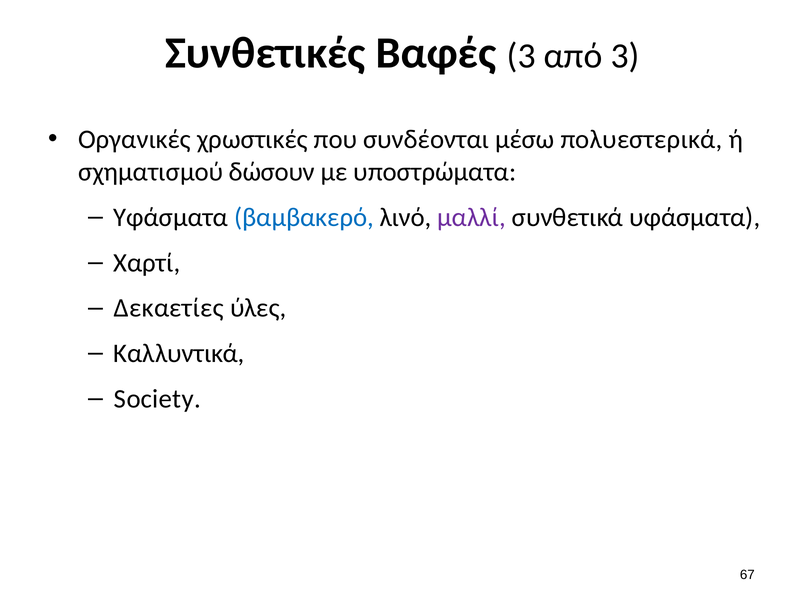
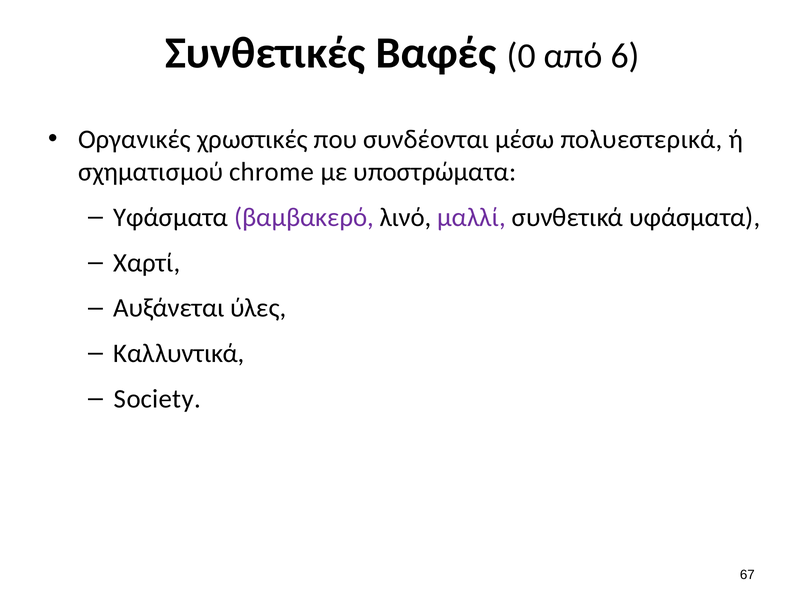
Βαφές 3: 3 -> 0 (521, 56)
από 3: 3 -> 6 (625, 56)
δώσουν: δώσουν -> chrome (272, 172)
βαμβακερό colour: blue -> purple (304, 217)
Δεκαετίες: Δεκαετίες -> Αυξάνεται (169, 308)
